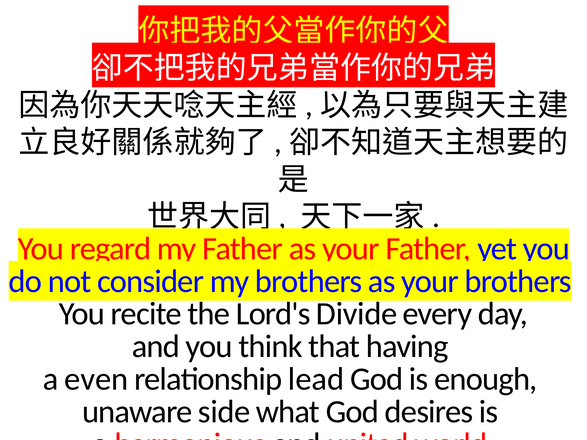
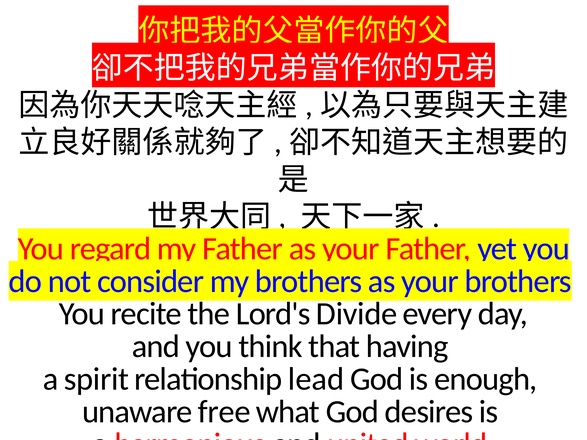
even: even -> spirit (96, 379)
side: side -> free (224, 412)
